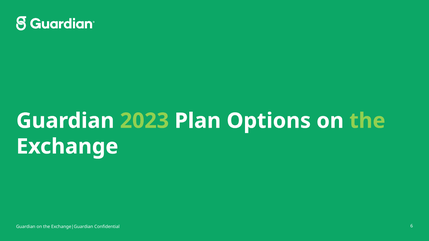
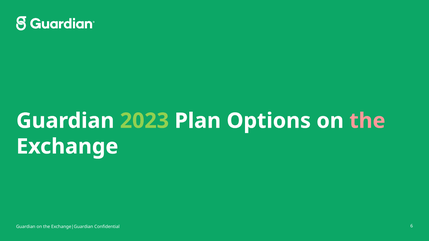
the colour: light green -> pink (367, 121)
